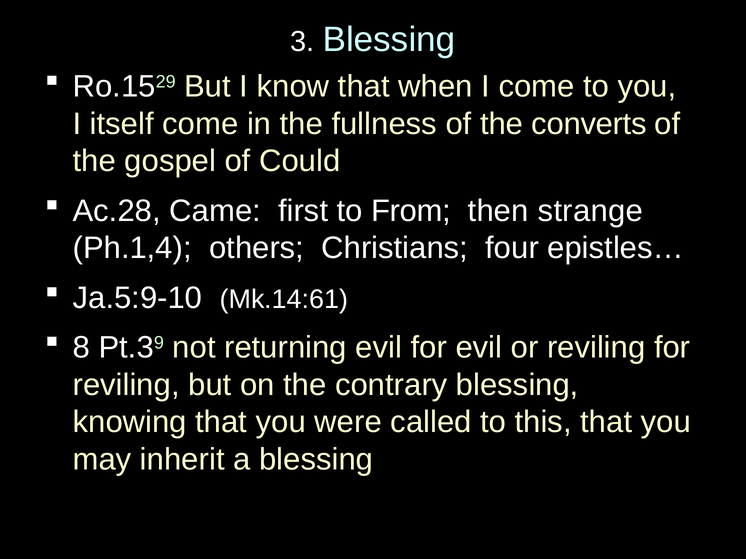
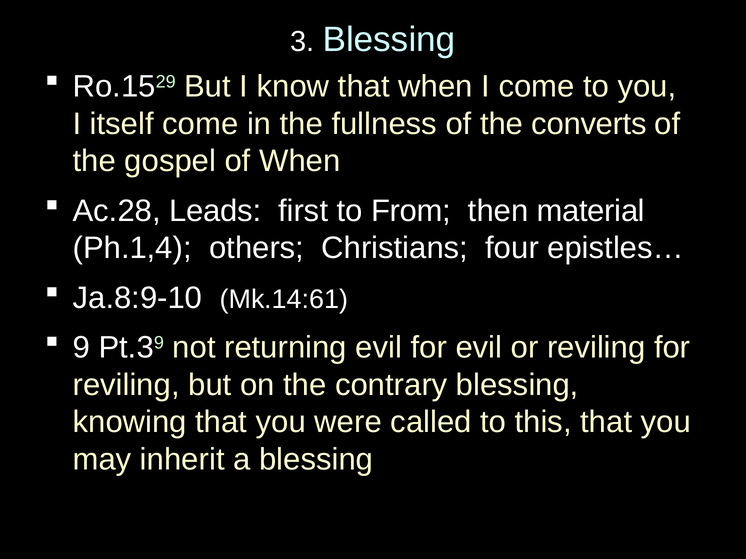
of Could: Could -> When (300, 161)
Came: Came -> Leads (215, 211)
strange: strange -> material (591, 211)
Ja.5:9-10: Ja.5:9-10 -> Ja.8:9-10 (137, 298)
8: 8 -> 9 (81, 348)
